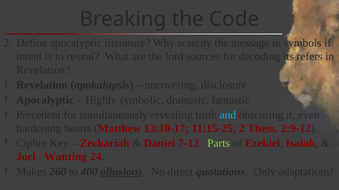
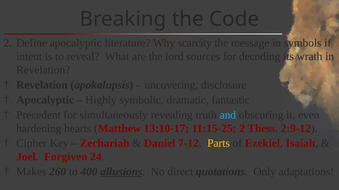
refers: refers -> wrath (310, 57)
Parts colour: light green -> yellow (219, 144)
Wanting: Wanting -> Forgiven (66, 157)
